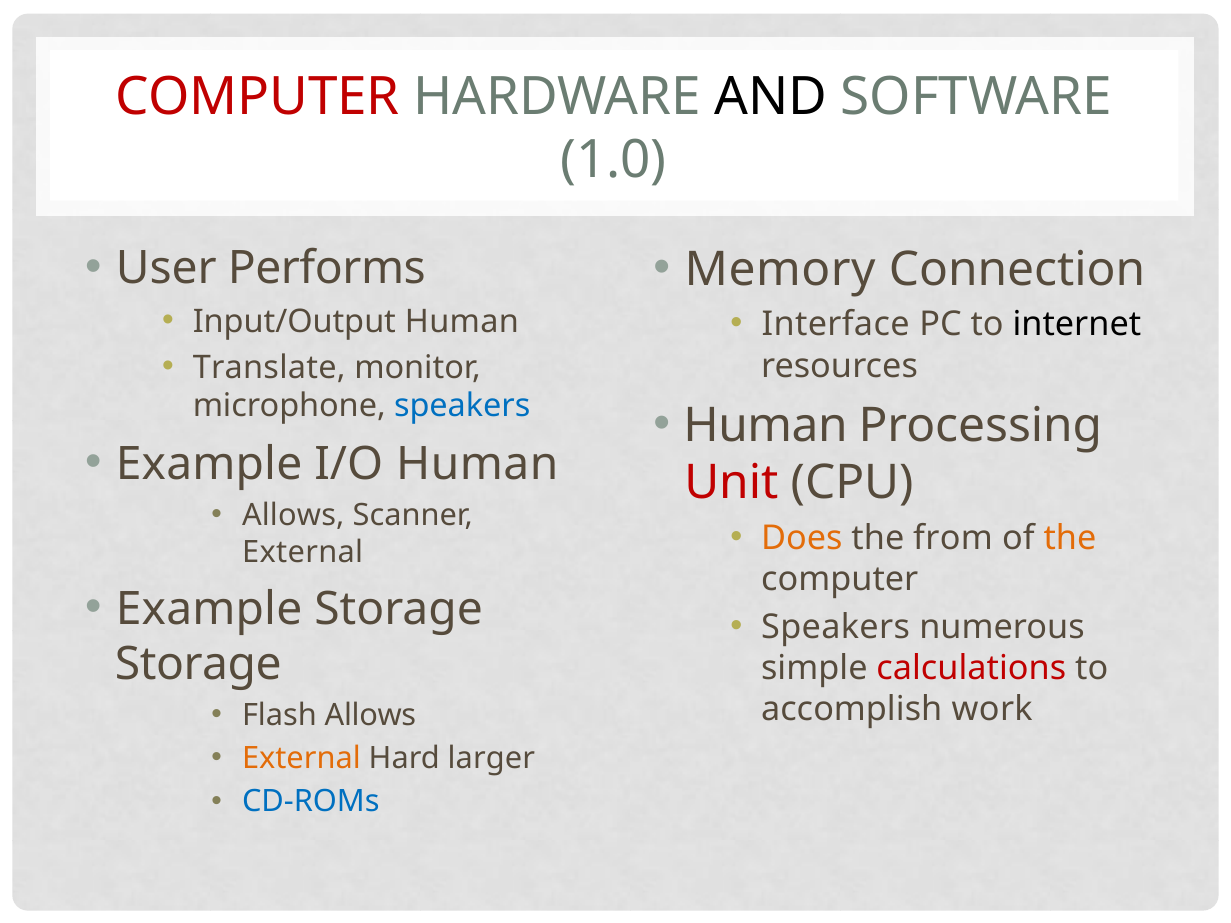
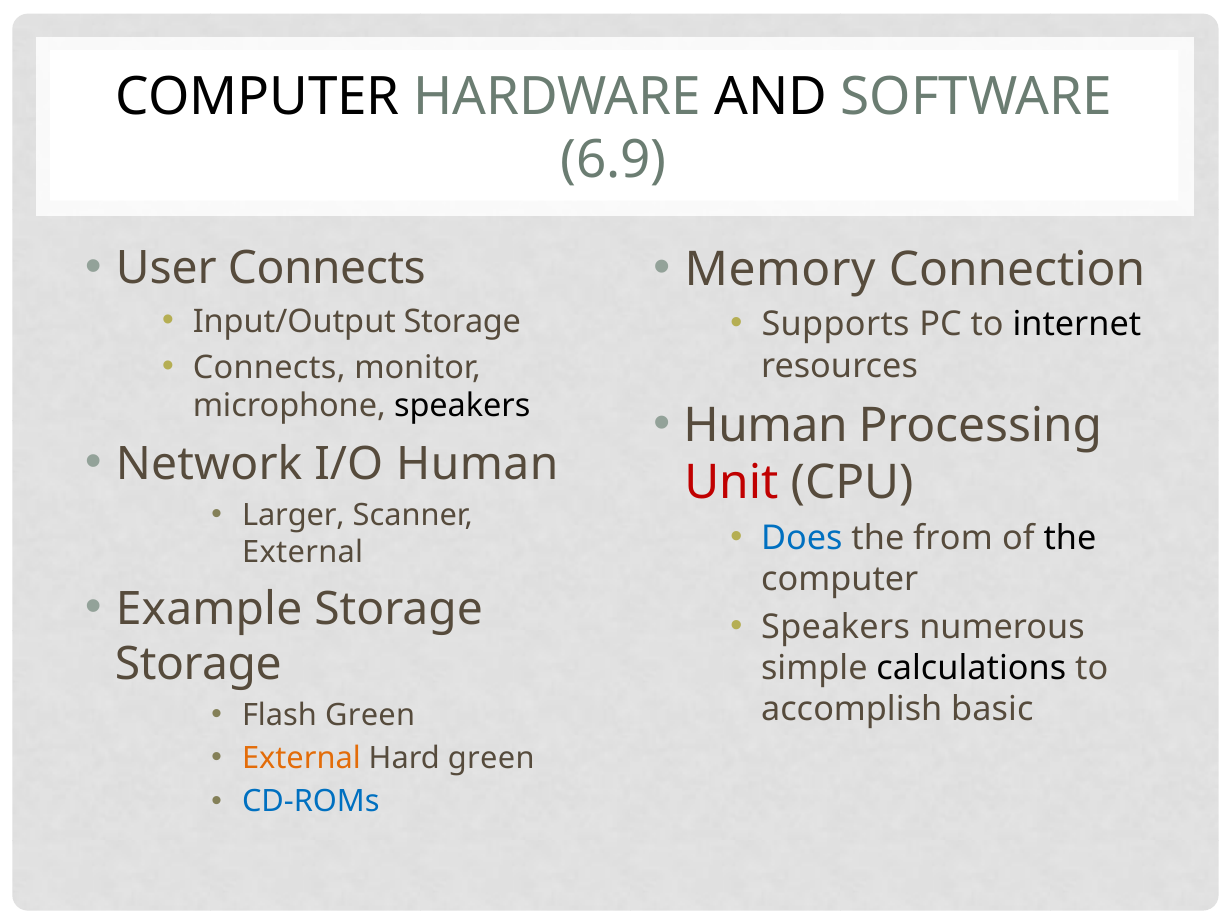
COMPUTER colour: red -> black (257, 97)
1.0: 1.0 -> 6.9 (613, 160)
User Performs: Performs -> Connects (327, 269)
Input/Output Human: Human -> Storage (462, 322)
Interface: Interface -> Supports (836, 325)
Translate: Translate -> Connects (269, 367)
speakers colour: blue -> black (462, 406)
Example: Example -> Network (209, 464)
Allows: Allows -> Larger (293, 515)
Does colour: orange -> blue (802, 538)
the colour: orange -> black (1070, 538)
calculations colour: red -> black (971, 668)
work: work -> basic (992, 709)
Flash Allows: Allows -> Green (370, 716)
Hard larger: larger -> green (491, 759)
